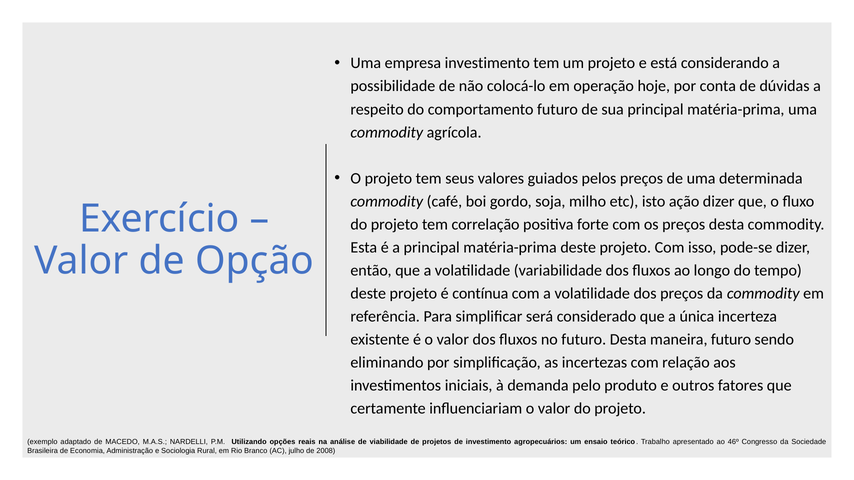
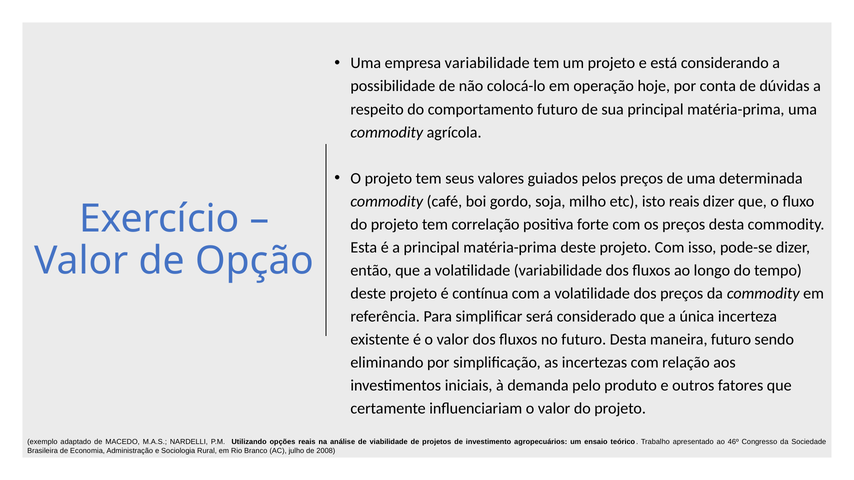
empresa investimento: investimento -> variabilidade (487, 63)
isto ação: ação -> reais (684, 202)
